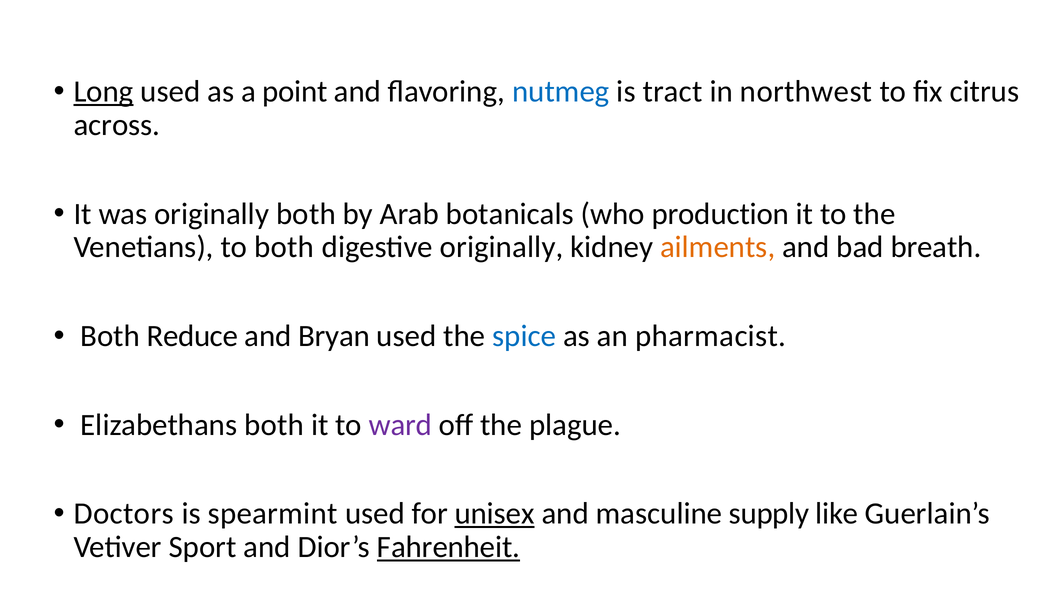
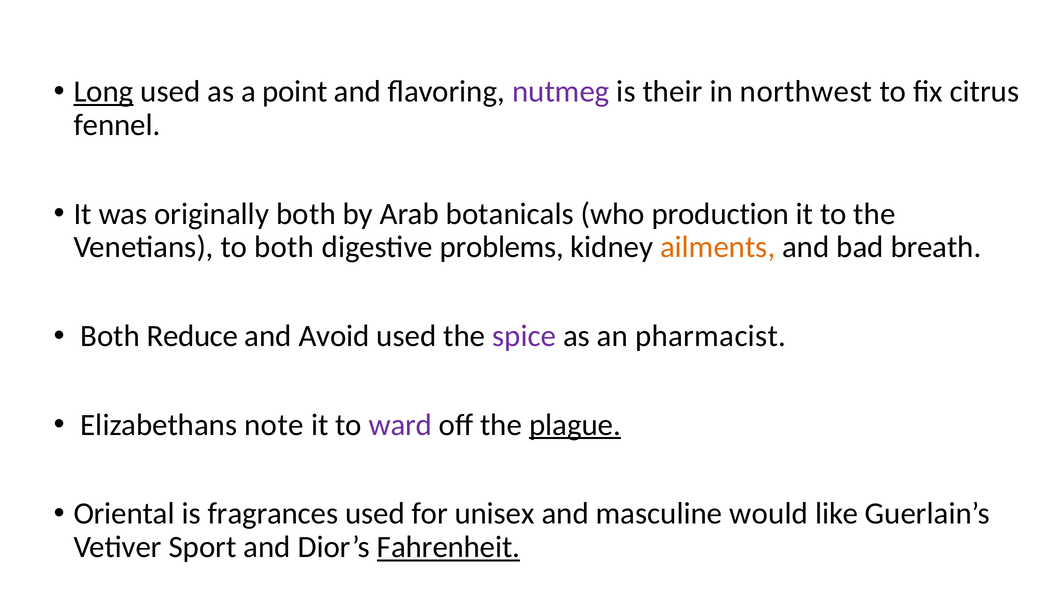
nutmeg colour: blue -> purple (561, 92)
tract: tract -> their (673, 92)
across: across -> fennel (117, 125)
digestive originally: originally -> problems (502, 247)
Bryan: Bryan -> Avoid (334, 336)
spice colour: blue -> purple (524, 336)
Elizabethans both: both -> note (274, 425)
plague underline: none -> present (575, 425)
Doctors: Doctors -> Oriental (124, 514)
spearmint: spearmint -> fragrances (273, 514)
unisex underline: present -> none (495, 514)
supply: supply -> would (769, 514)
